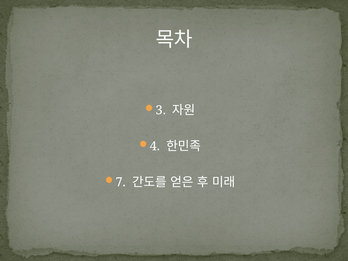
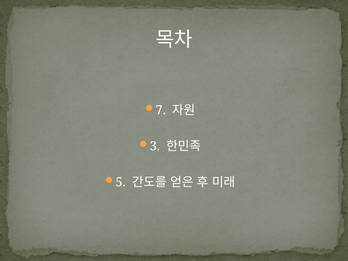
3: 3 -> 7 (161, 110)
4: 4 -> 3 (155, 146)
7: 7 -> 5 (121, 182)
